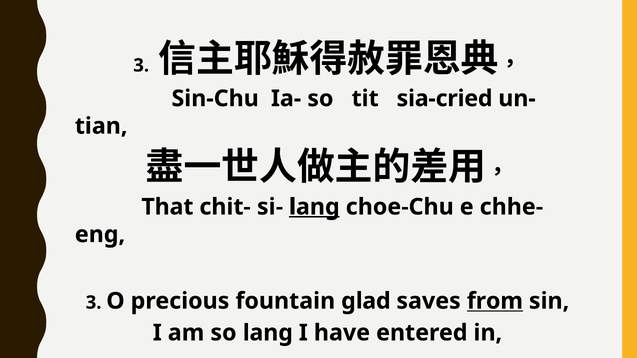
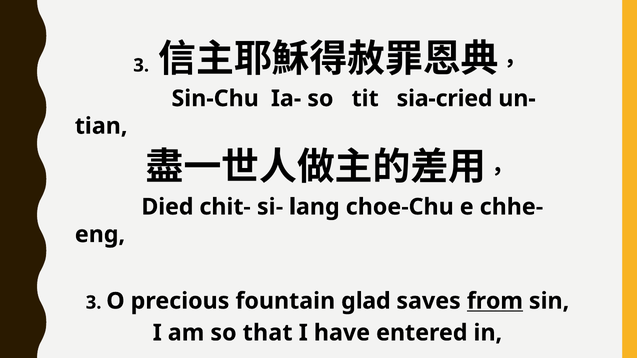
That: That -> Died (167, 207)
lang underline: present -> none (314, 207)
so lang: lang -> that (268, 333)
